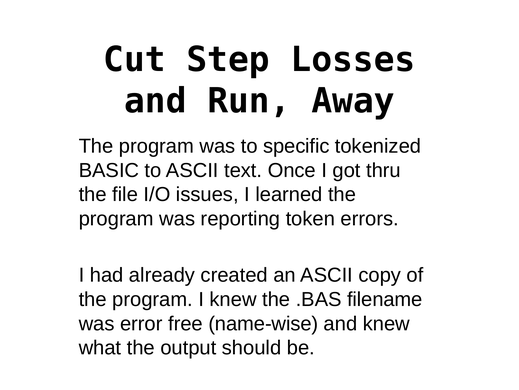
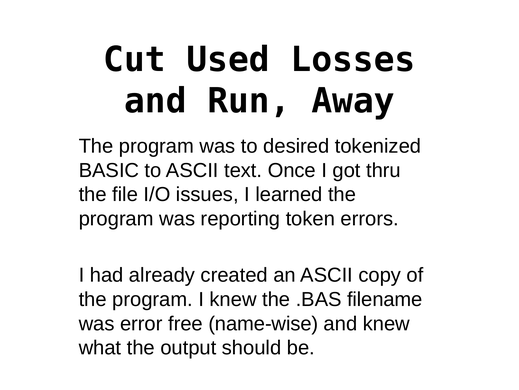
Step: Step -> Used (228, 59)
specific: specific -> desired (296, 146)
